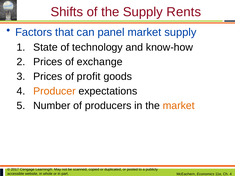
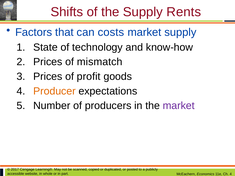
panel: panel -> costs (111, 32)
exchange: exchange -> mismatch (100, 62)
market colour: orange -> purple (179, 106)
